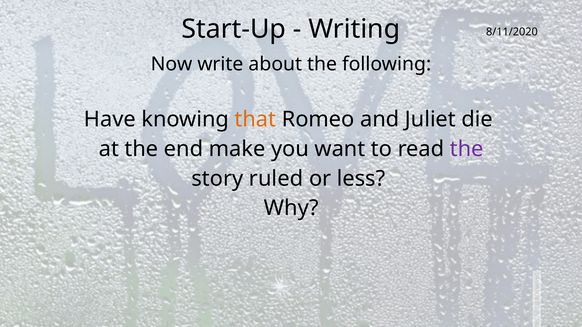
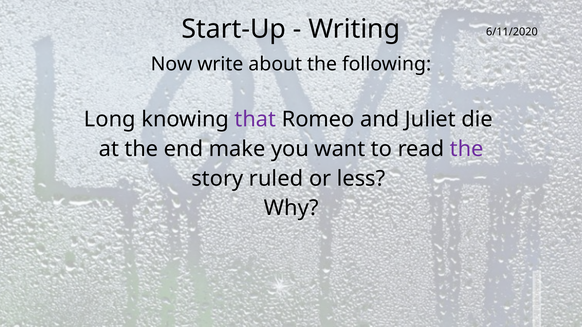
8/11/2020: 8/11/2020 -> 6/11/2020 (512, 32)
Have: Have -> Long (110, 119)
that colour: orange -> purple (255, 119)
